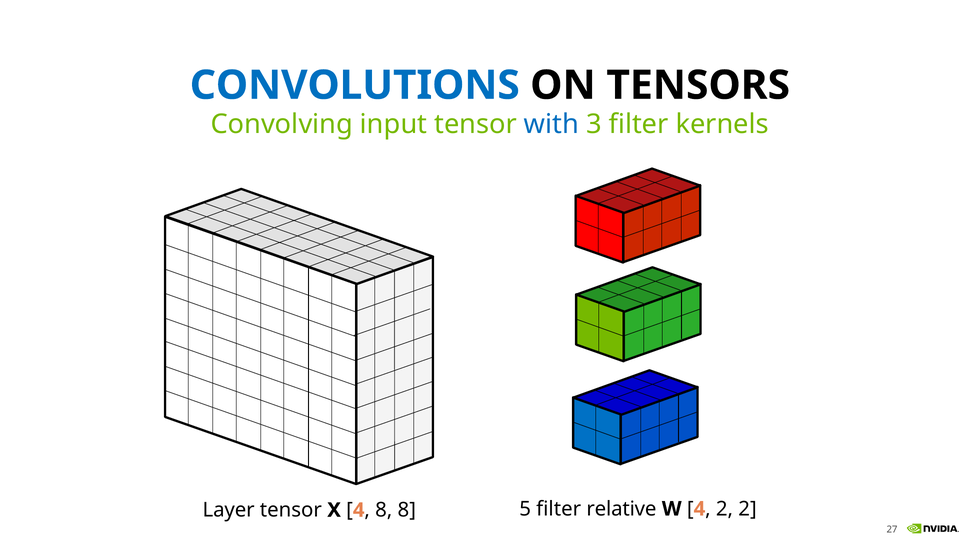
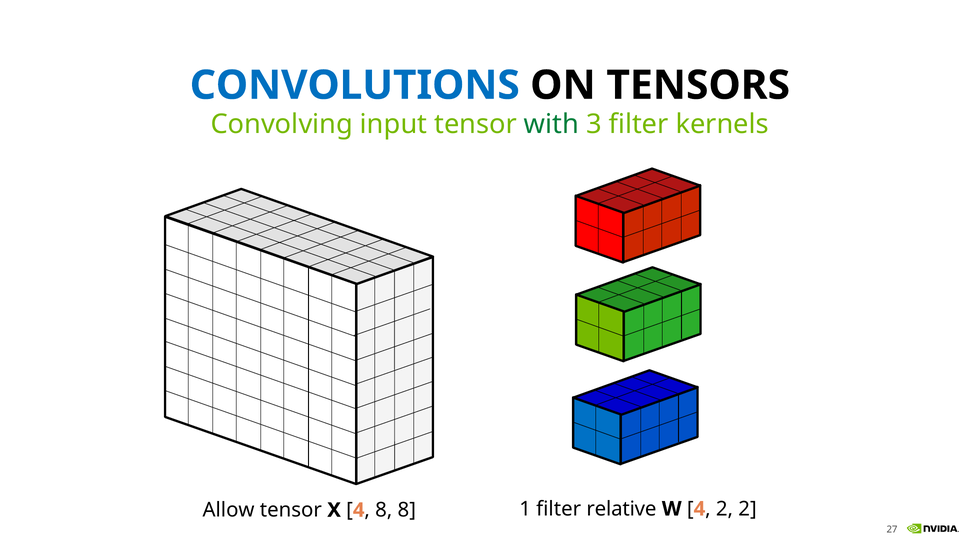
with colour: blue -> green (551, 124)
Layer: Layer -> Allow (229, 510)
5: 5 -> 1 (525, 509)
